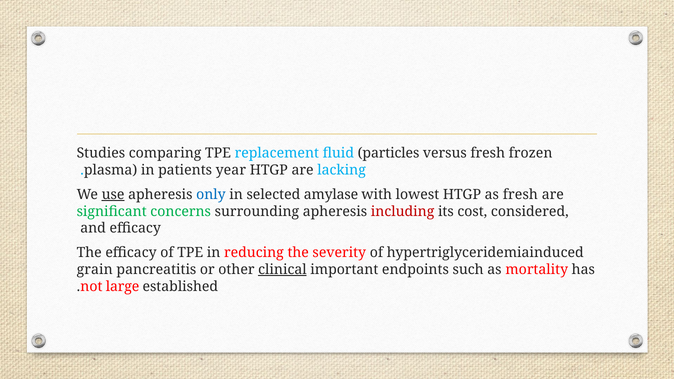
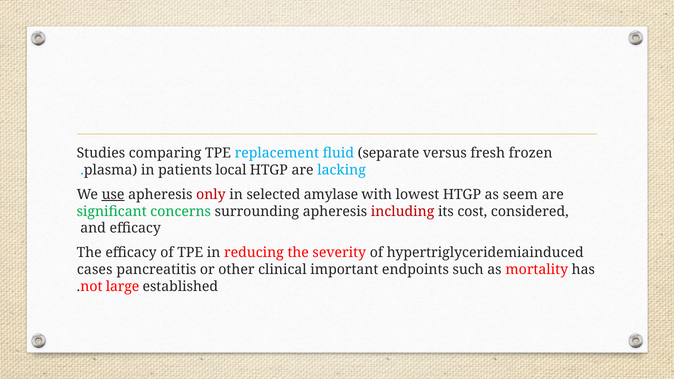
particles: particles -> separate (389, 153)
year: year -> local (231, 170)
only colour: blue -> red (211, 195)
as fresh: fresh -> seem (520, 195)
grain: grain -> cases (95, 270)
clinical underline: present -> none (282, 270)
